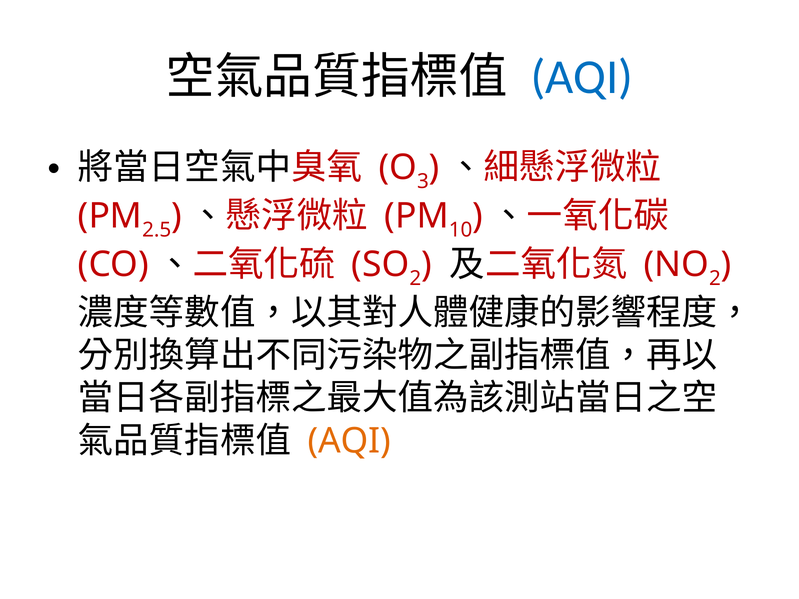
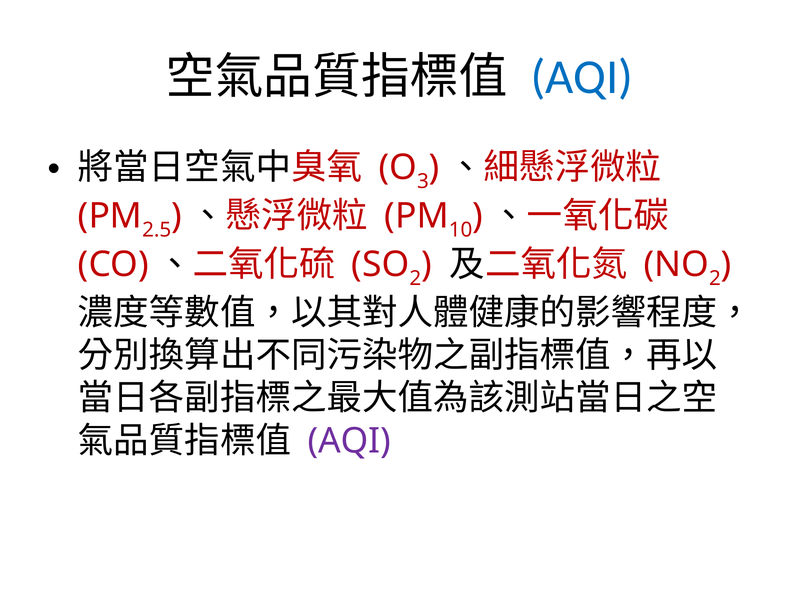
AQI colour: orange -> purple (349, 441)
